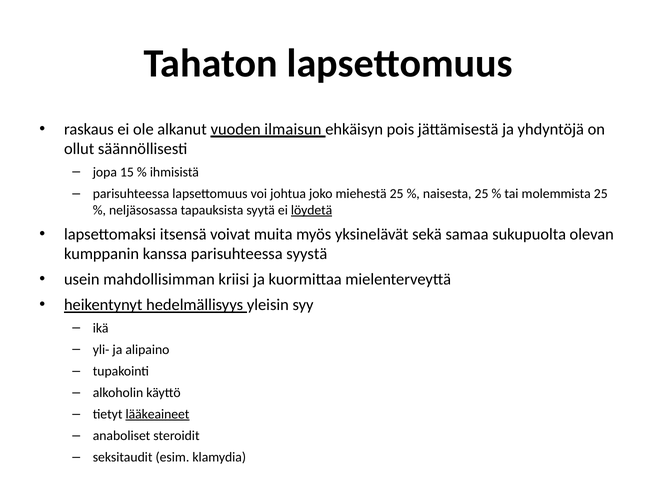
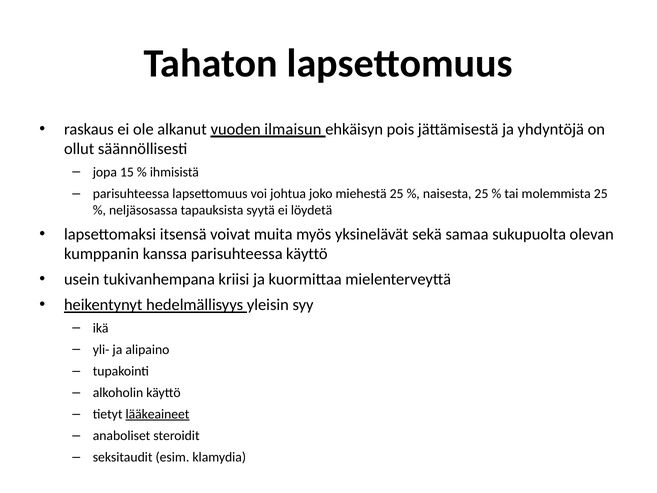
löydetä underline: present -> none (312, 210)
parisuhteessa syystä: syystä -> käyttö (307, 254)
mahdollisimman: mahdollisimman -> tukivanhempana (159, 279)
